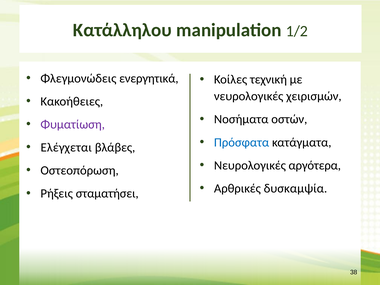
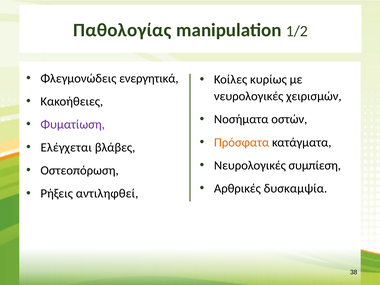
Κατάλληλου: Κατάλληλου -> Παθολογίας (122, 30)
τεχνική: τεχνική -> κυρίως (268, 80)
Πρόσφατα colour: blue -> orange (242, 142)
αργότερα: αργότερα -> συμπίεση (315, 165)
σταματήσει: σταματήσει -> αντιληφθεί (107, 194)
